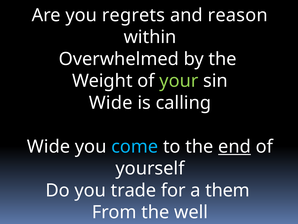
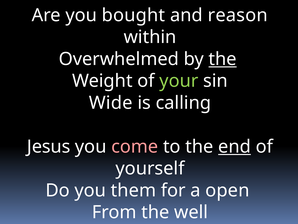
regrets: regrets -> bought (133, 15)
the underline: none -> present (223, 59)
Wide: Wide -> Jesus (49, 146)
come colour: light blue -> pink (135, 146)
trade: trade -> them (133, 190)
them: them -> open (227, 190)
